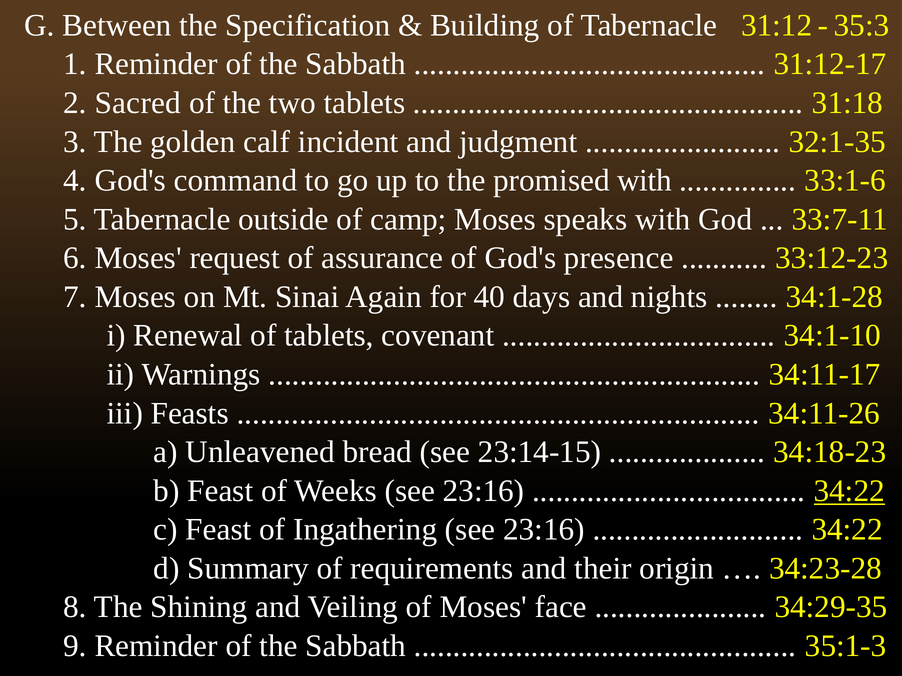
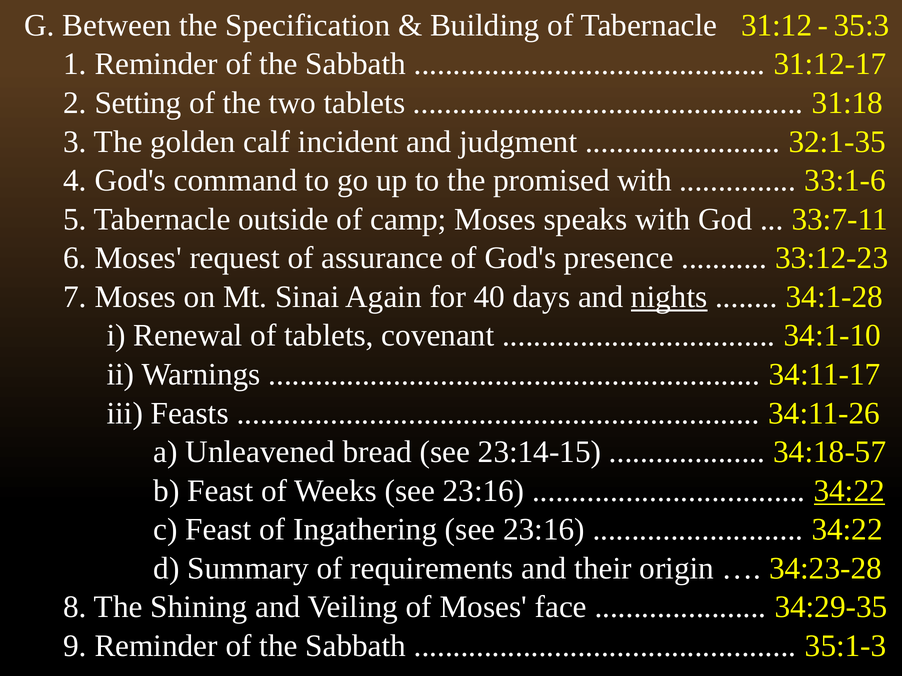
Sacred: Sacred -> Setting (138, 103)
nights underline: none -> present (669, 297)
34:18-23: 34:18-23 -> 34:18-57 (830, 452)
